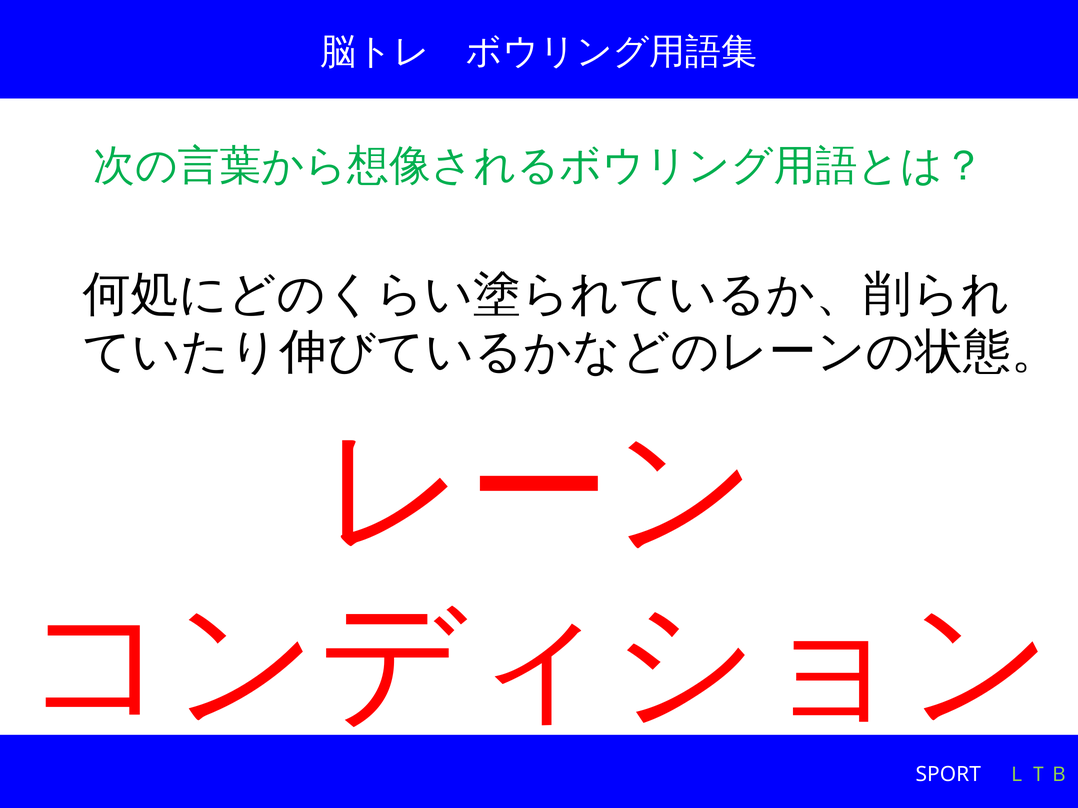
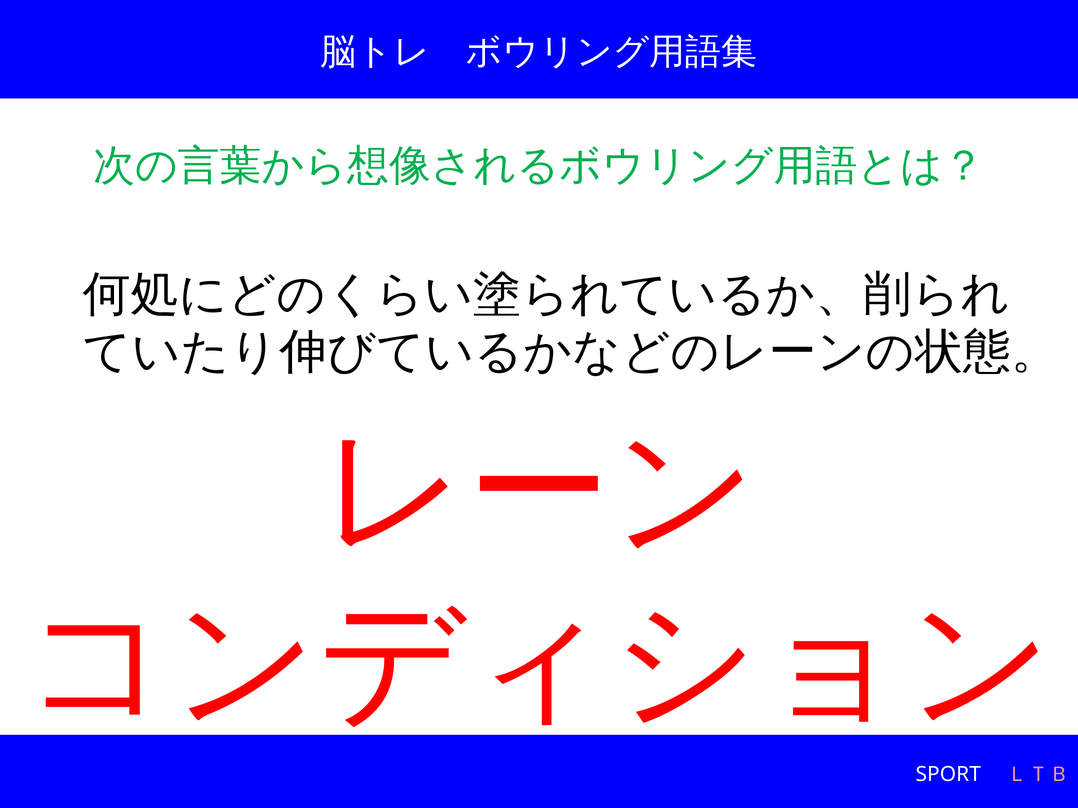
ＬＴＢ colour: light green -> pink (1038, 775)
